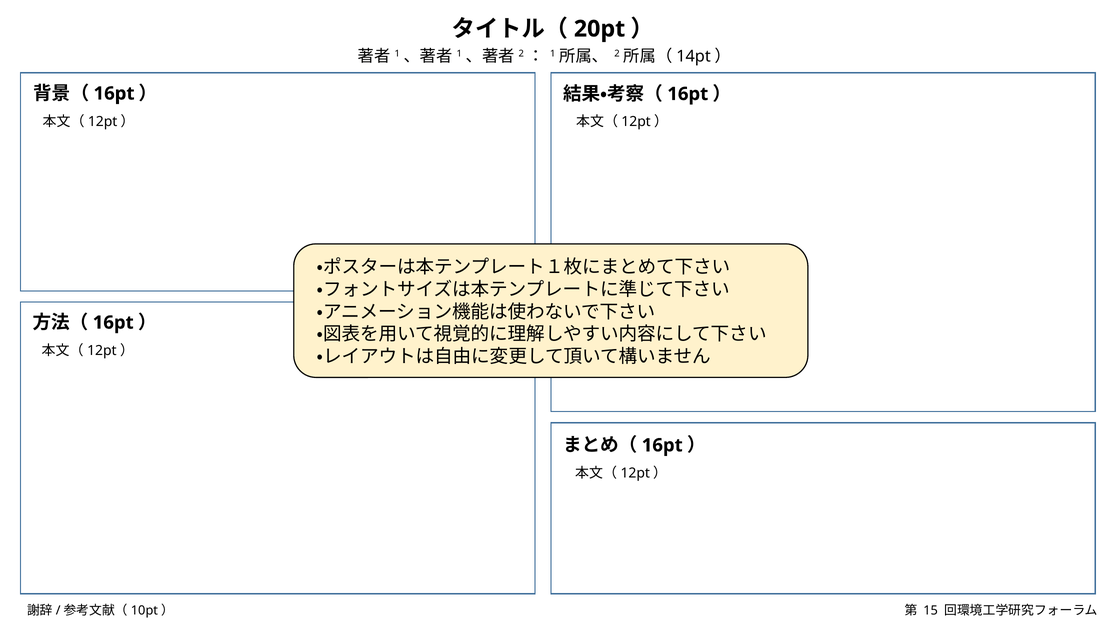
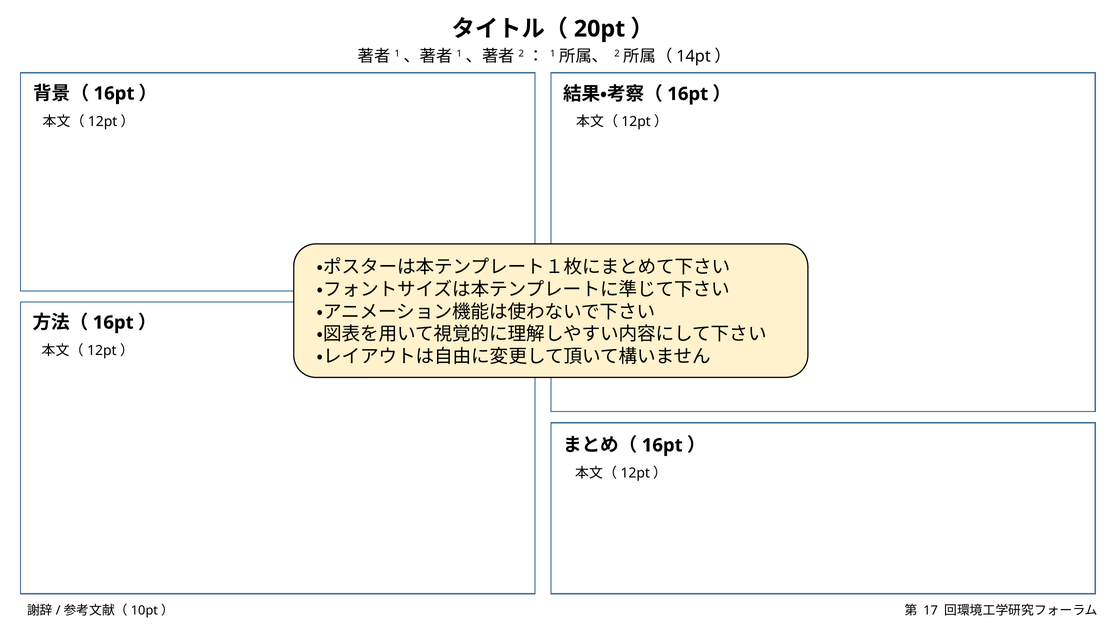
15: 15 -> 17 (931, 610)
